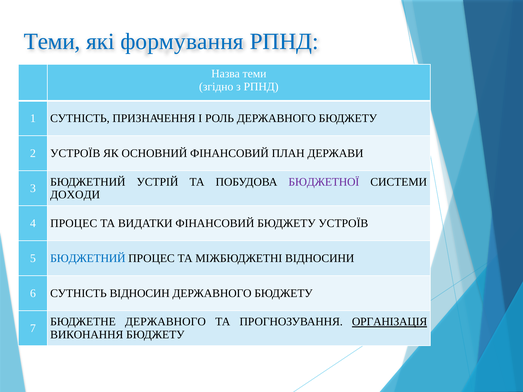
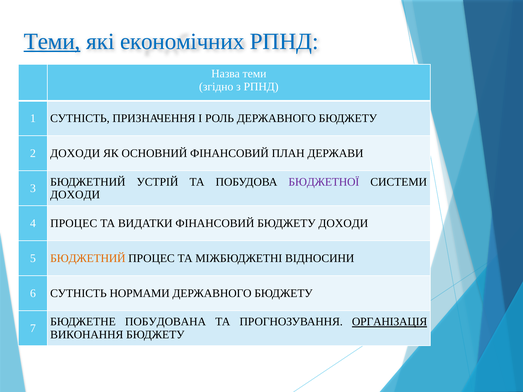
Теми underline: none -> present (52, 41)
формування: формування -> економічних (182, 41)
2 УСТРОЇВ: УСТРОЇВ -> ДОХОДИ (75, 153)
БЮДЖЕТУ УСТРОЇВ: УСТРОЇВ -> ДОХОДИ (343, 223)
БЮДЖЕТНИЙ colour: blue -> orange (88, 258)
ВІДНОСИН: ВІДНОСИН -> НОРМАМИ (140, 293)
БЮДЖЕТНЕ ДЕРЖАВНОГО: ДЕРЖАВНОГО -> ПОБУДОВАНА (166, 322)
